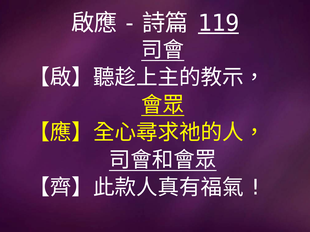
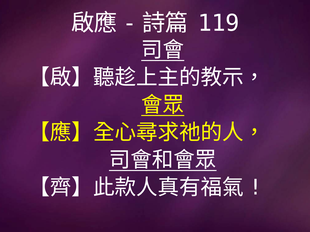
119 underline: present -> none (219, 23)
